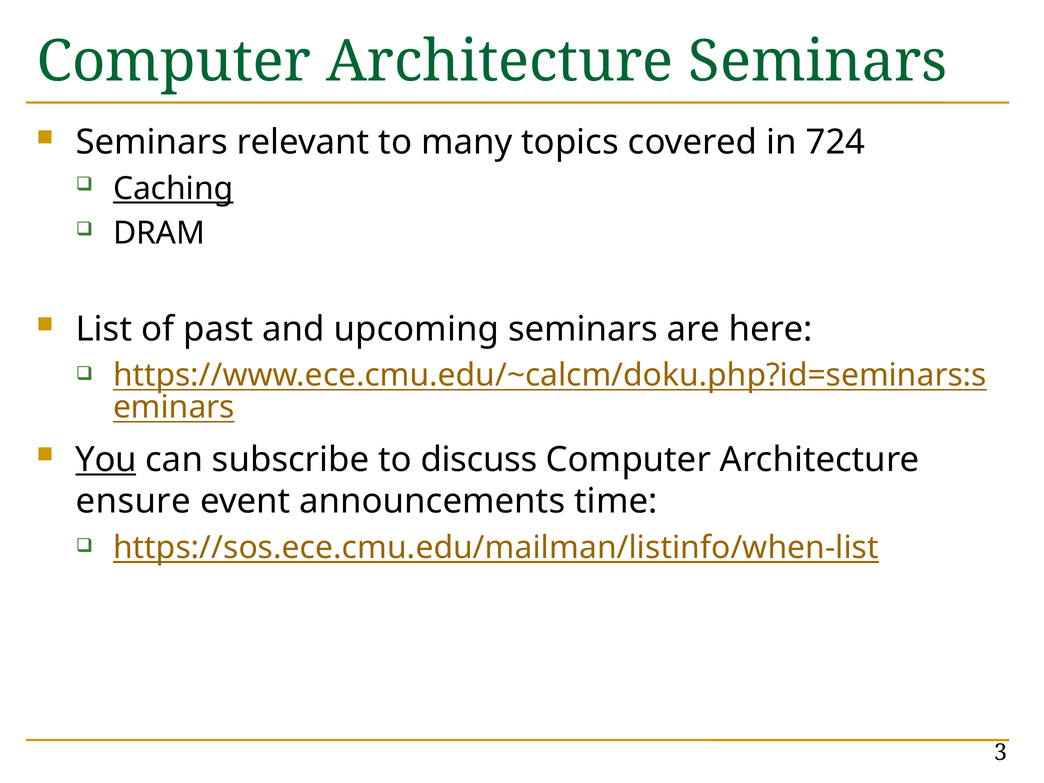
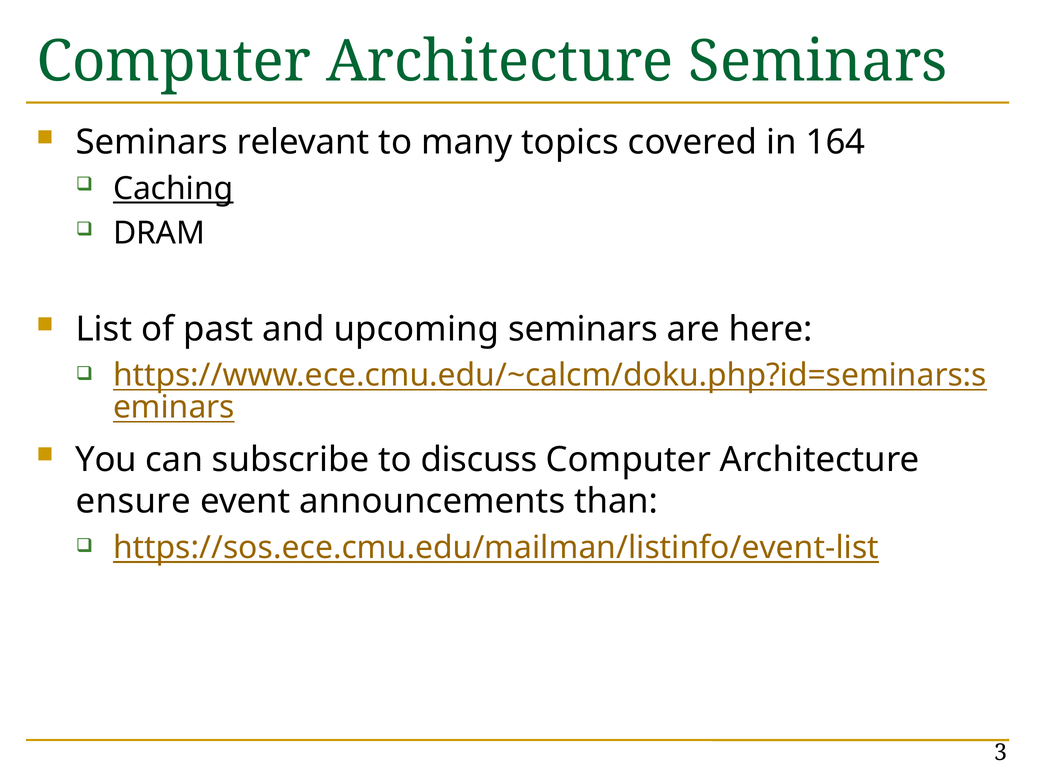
724: 724 -> 164 (835, 142)
You underline: present -> none (106, 460)
time: time -> than (616, 501)
https://sos.ece.cmu.edu/mailman/listinfo/when-list: https://sos.ece.cmu.edu/mailman/listinfo/when-list -> https://sos.ece.cmu.edu/mailman/listinfo/event-list (496, 548)
